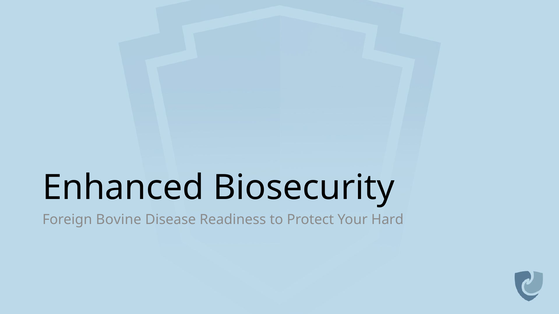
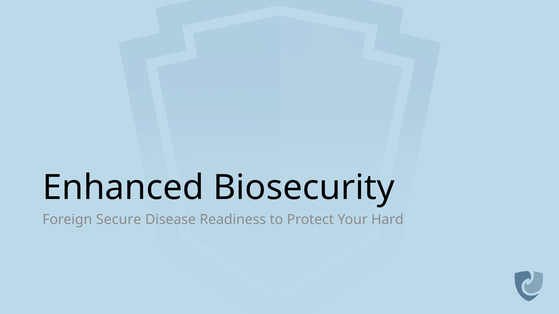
Bovine: Bovine -> Secure (119, 220)
